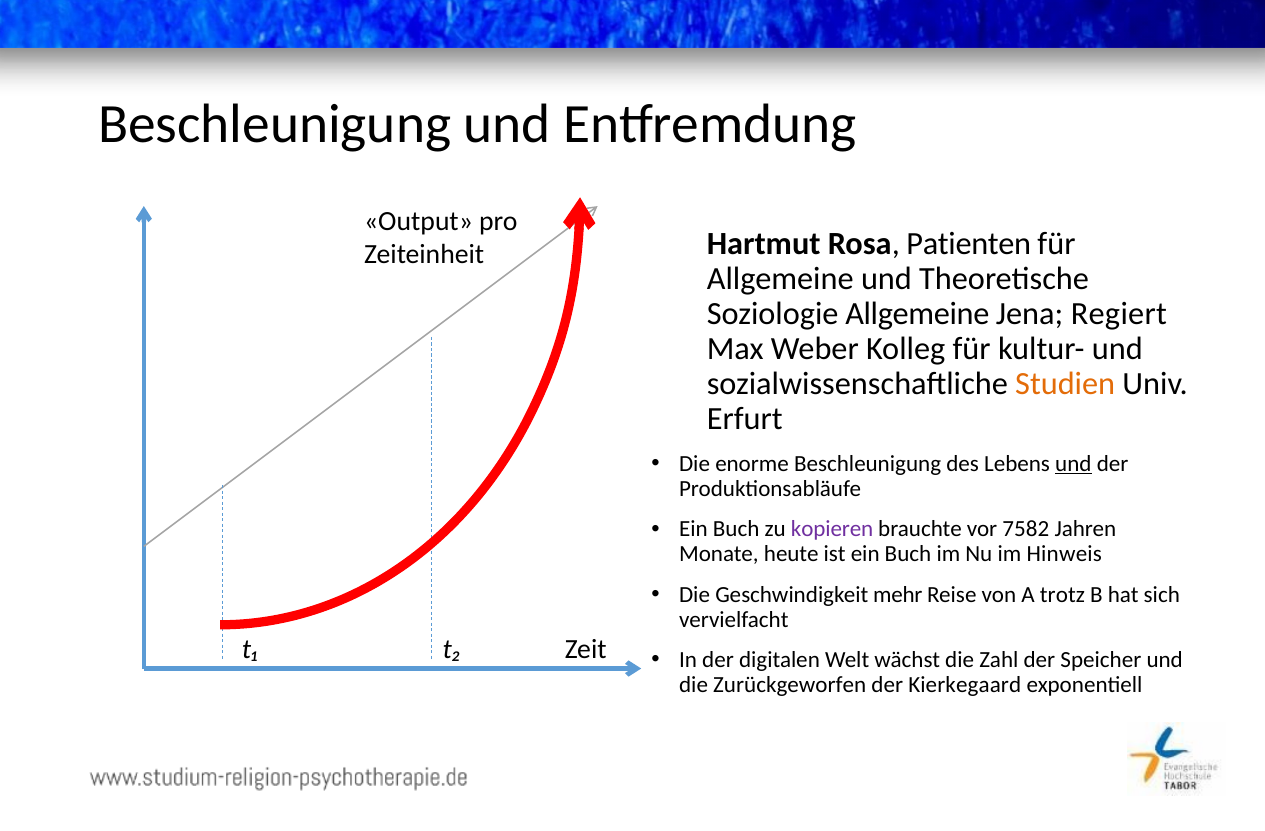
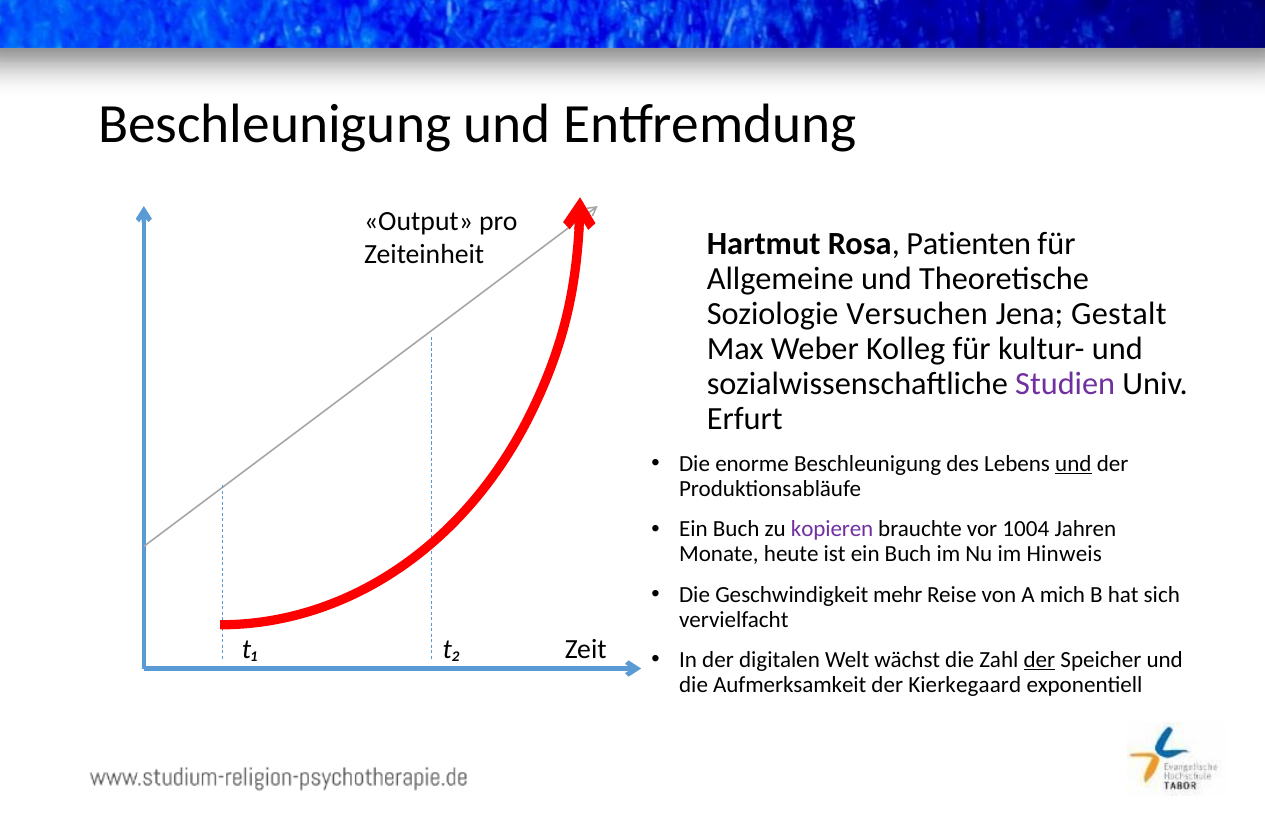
Soziologie Allgemeine: Allgemeine -> Versuchen (917, 314)
Regiert: Regiert -> Gestalt (1119, 314)
Studien colour: orange -> purple (1065, 384)
7582: 7582 -> 1004 (1026, 529)
trotz: trotz -> mich (1062, 594)
der underline: none -> present (1039, 660)
Zurückgeworfen: Zurückgeworfen -> Aufmerksamkeit (790, 685)
